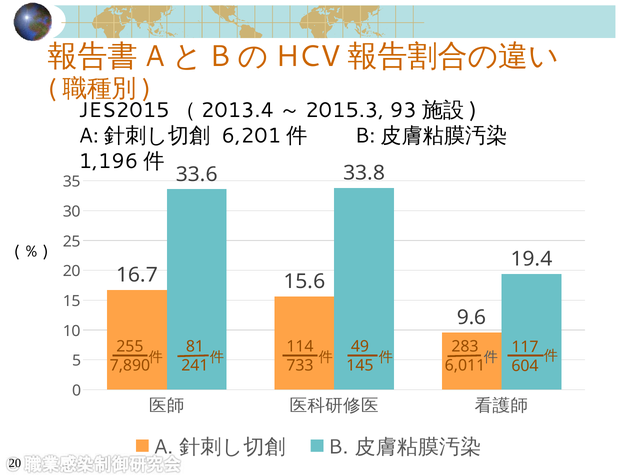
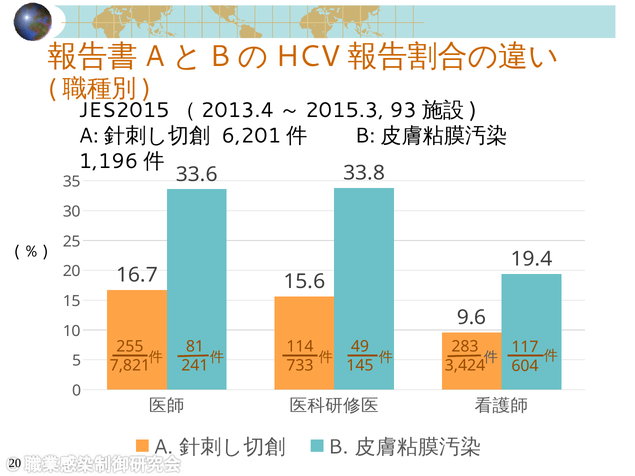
7,890: 7,890 -> 7,821 (130, 366)
6,011: 6,011 -> 3,424 (465, 366)
